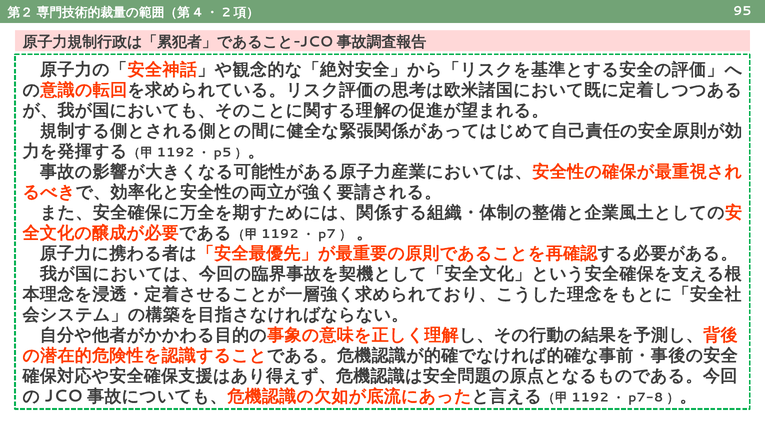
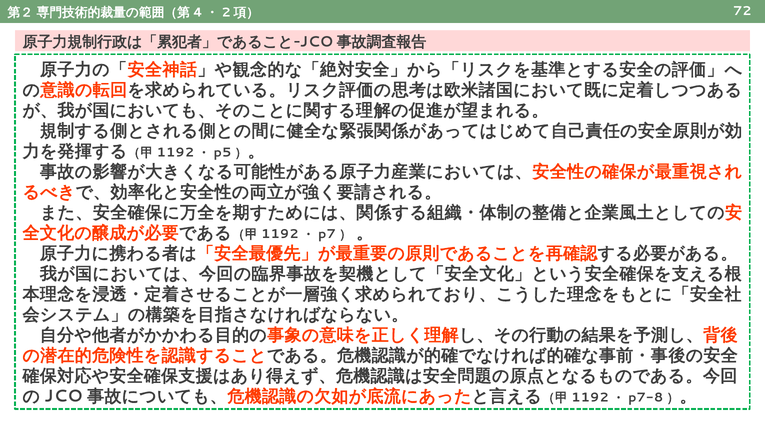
95: 95 -> 72 (742, 11)
